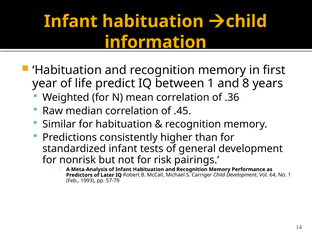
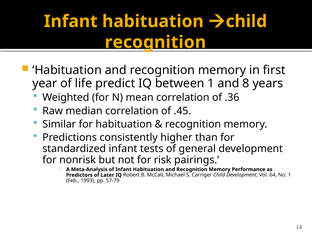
information: information -> recognition (155, 42)
